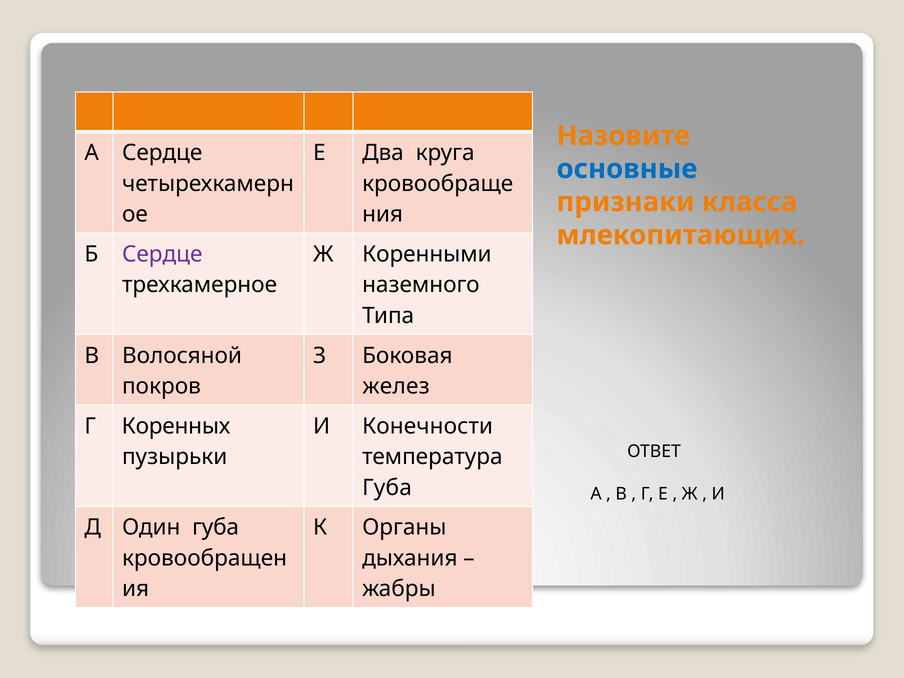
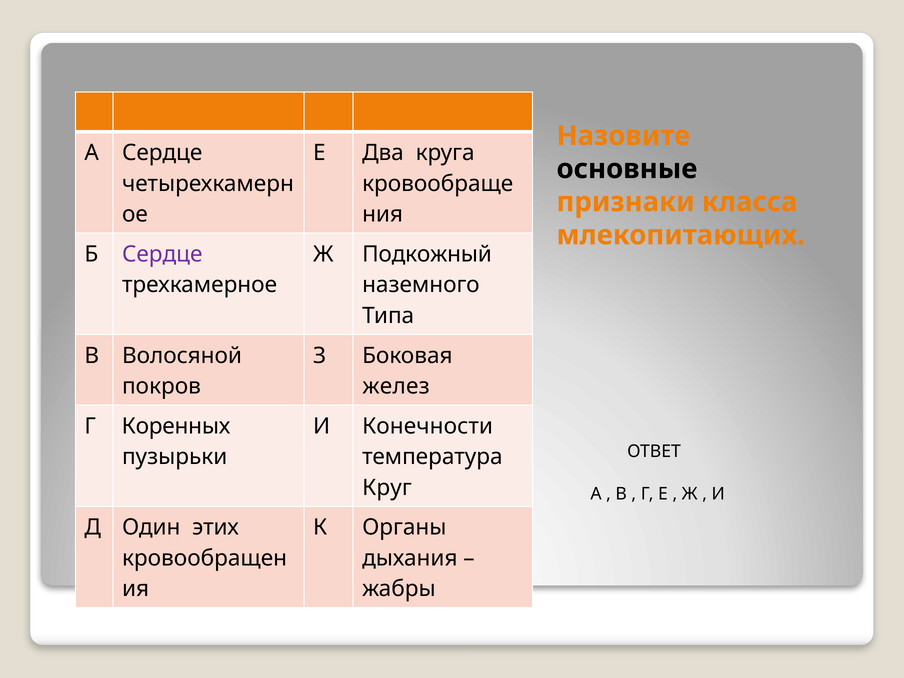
основные colour: blue -> black (627, 169)
Коренными: Коренными -> Подкожный (427, 254)
Губа: Губа -> Круг (387, 488)
Один губа: губа -> этих (216, 528)
